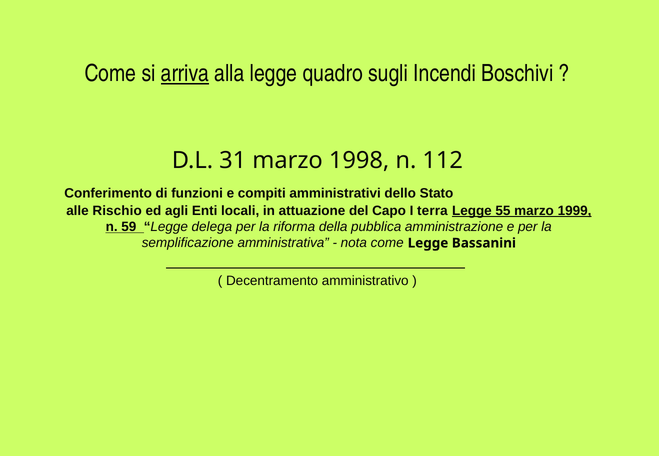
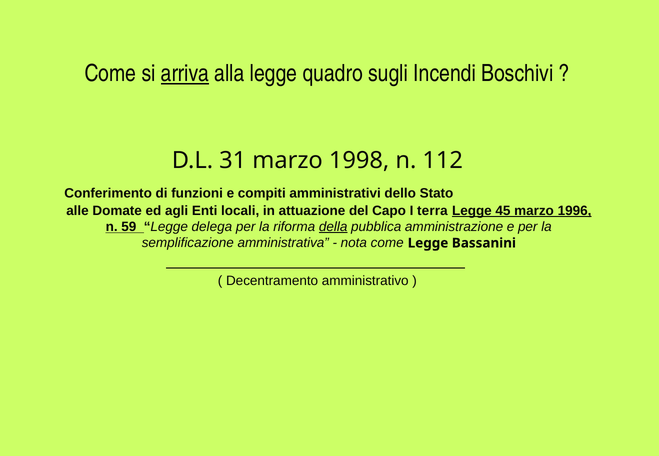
Rischio: Rischio -> Domate (117, 211)
55: 55 -> 45 (503, 211)
1999: 1999 -> 1996 (575, 211)
della underline: none -> present (333, 227)
